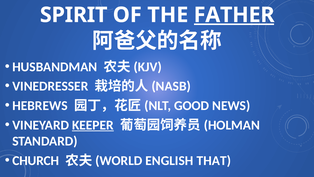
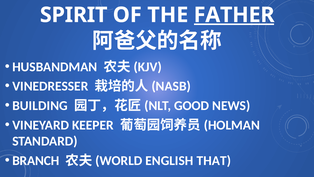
HEBREWS: HEBREWS -> BUILDING (40, 105)
KEEPER underline: present -> none (93, 125)
CHURCH: CHURCH -> BRANCH (36, 160)
